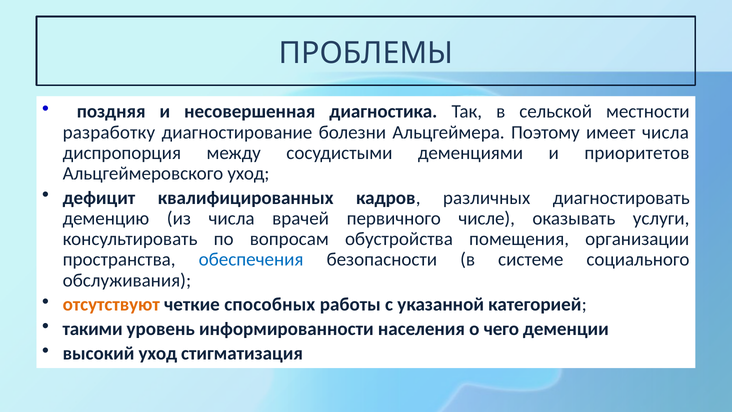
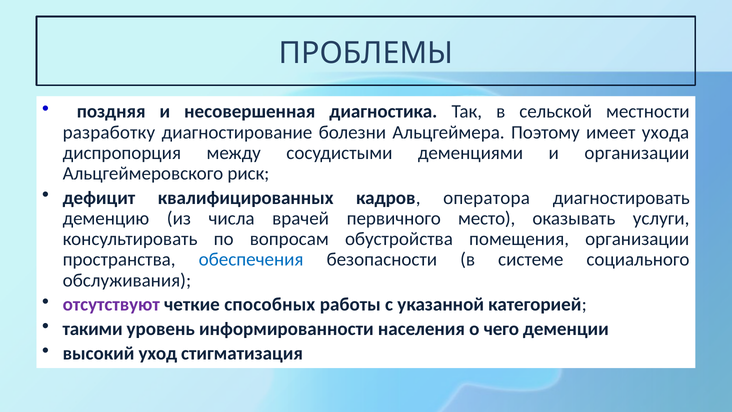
имеет числа: числа -> ухода (665, 132)
и приоритетов: приоритетов -> организации (637, 153)
Альцгеймеровского уход: уход -> риск (248, 173)
различных: различных -> оператора (487, 198)
числе: числе -> место (487, 218)
отсутствуют colour: orange -> purple (111, 304)
